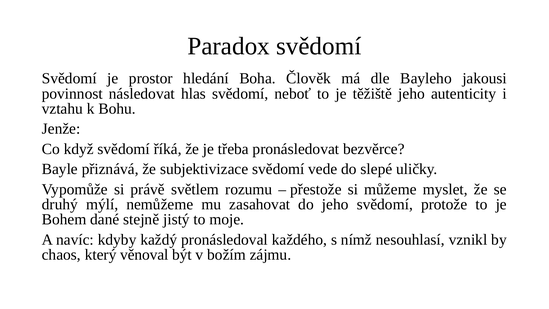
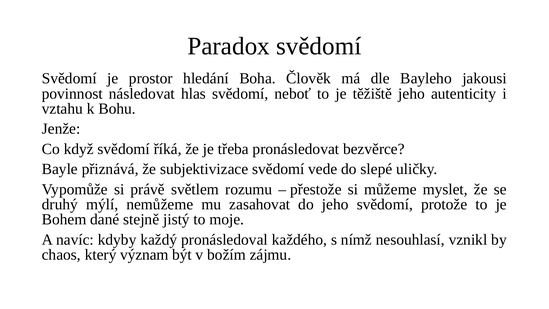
věnoval: věnoval -> význam (144, 254)
